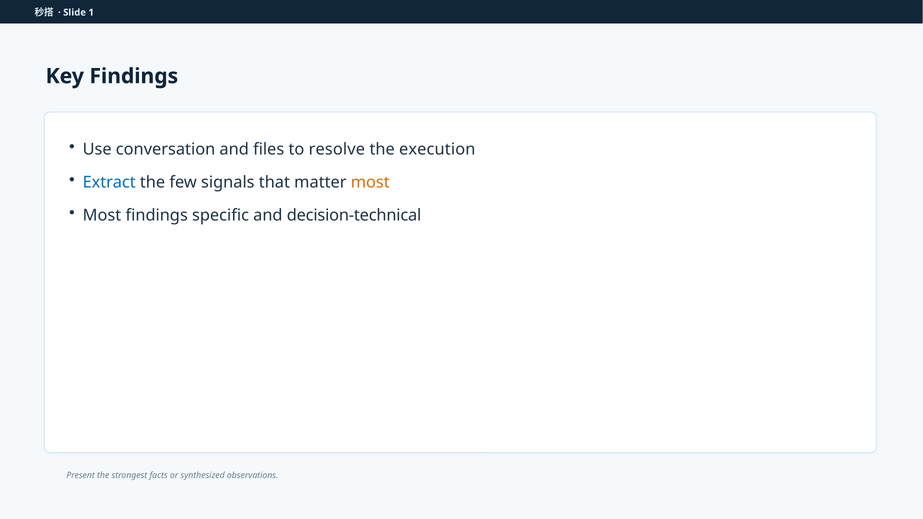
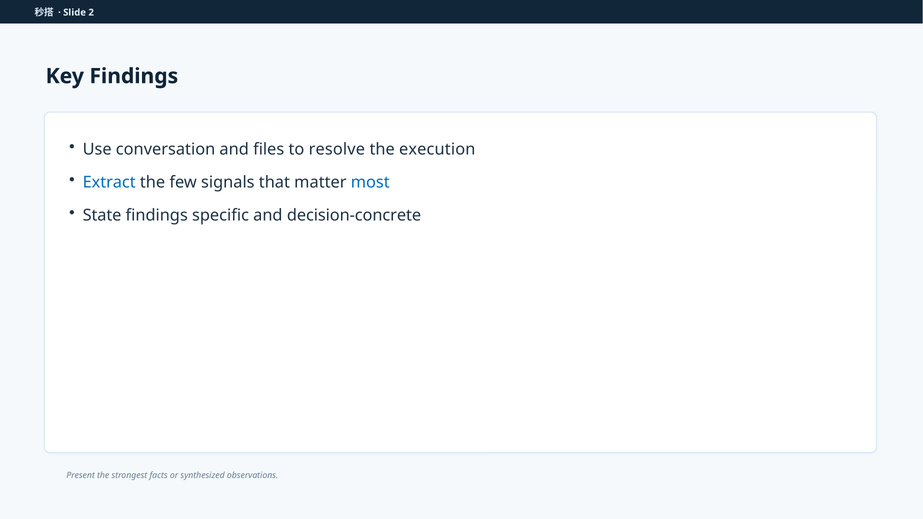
1: 1 -> 2 (91, 12)
most colour: orange -> blue (370, 182)
Most: Most -> State (102, 216)
decision-technical: decision-technical -> decision-concrete (354, 216)
